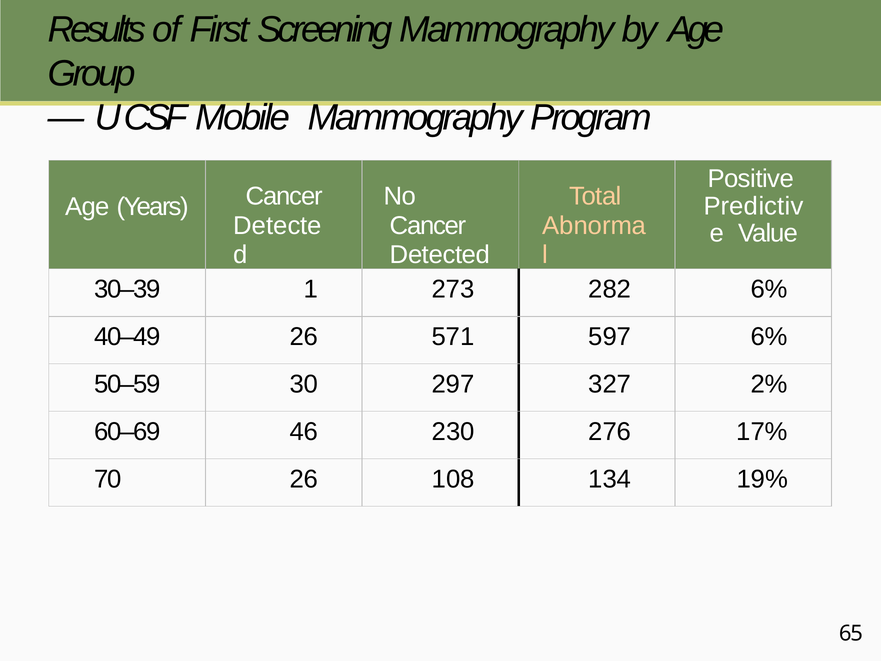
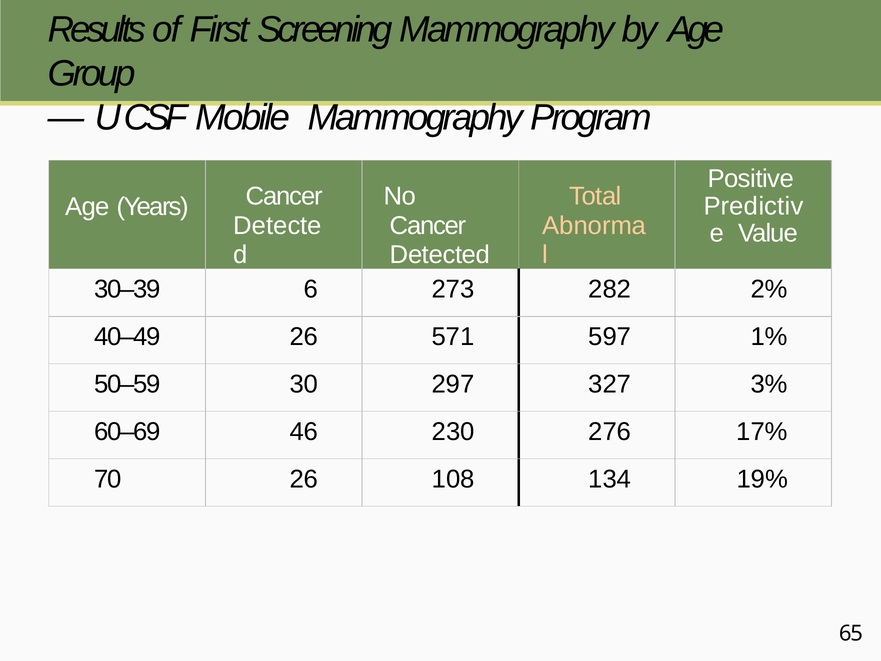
1: 1 -> 6 (311, 289)
282 6%: 6% -> 2% (769, 289)
597 6%: 6% -> 1% (769, 337)
2%: 2% -> 3% (769, 384)
